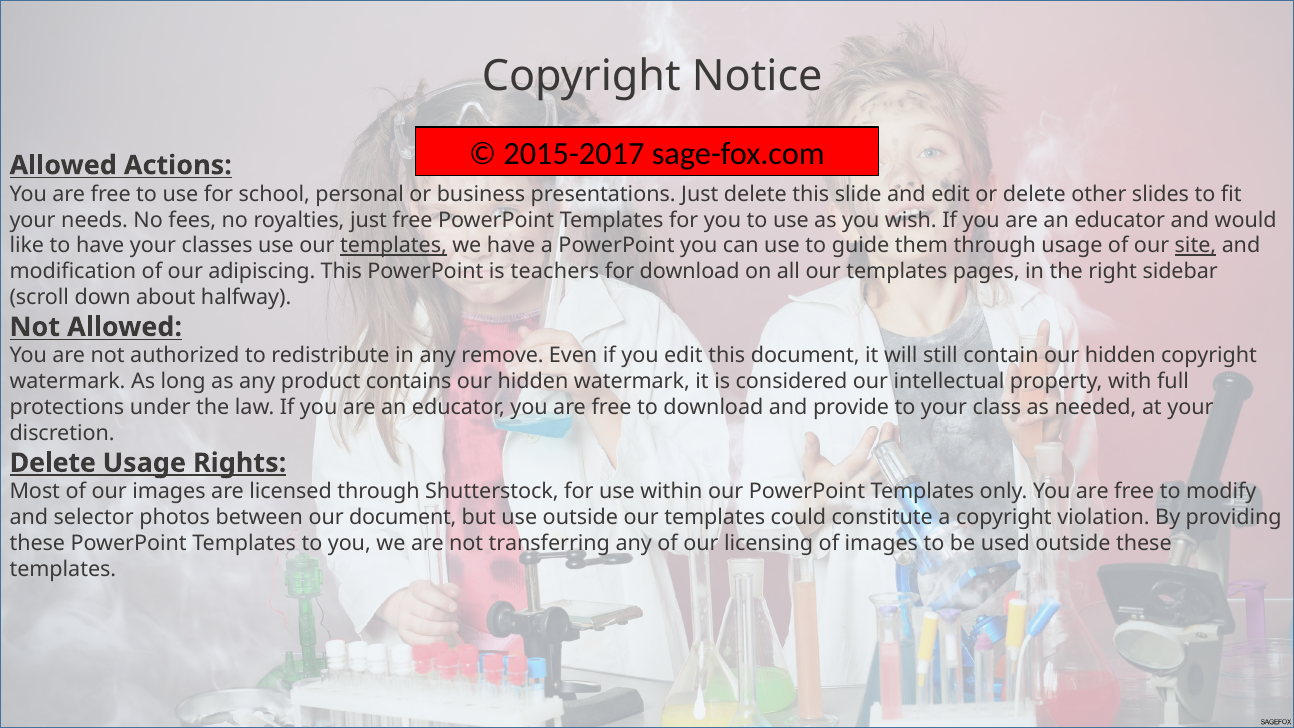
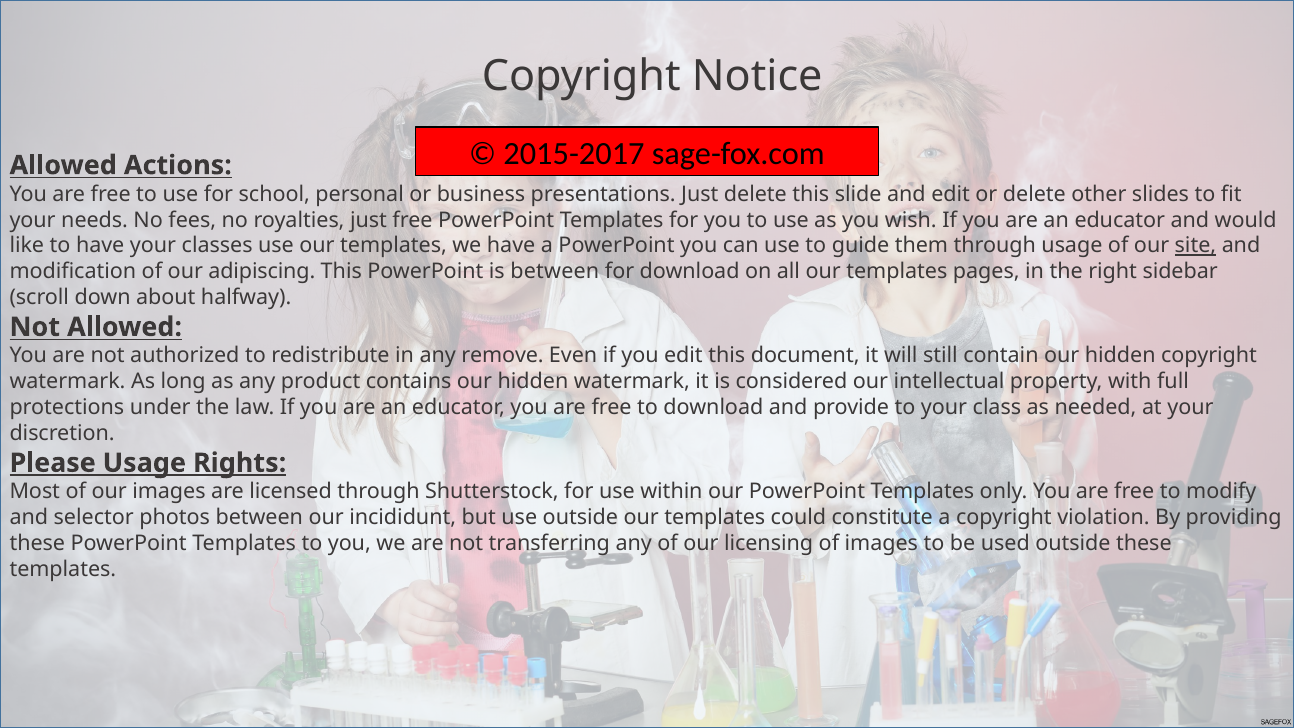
templates underline: present -> none (394, 246)
is teachers: teachers -> between (555, 272)
Delete: Delete -> Please (53, 463)
our document: document -> incididunt (403, 517)
